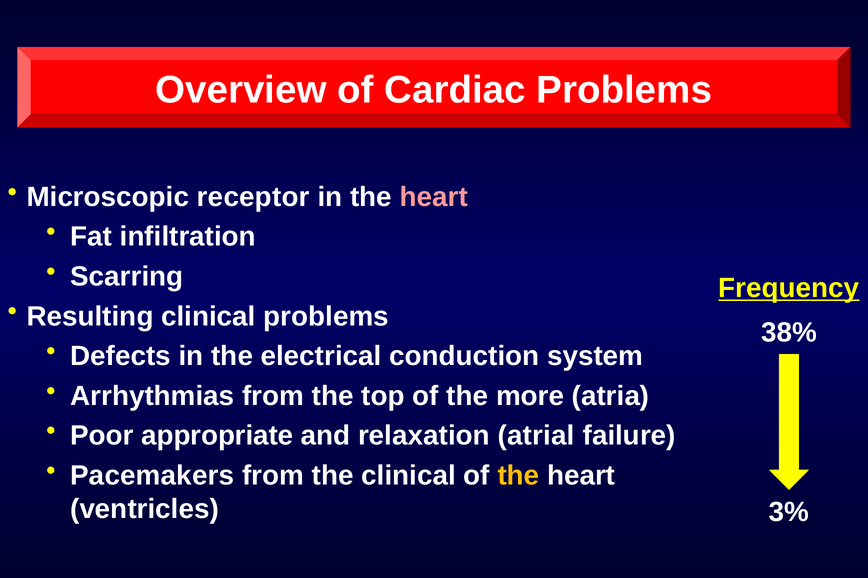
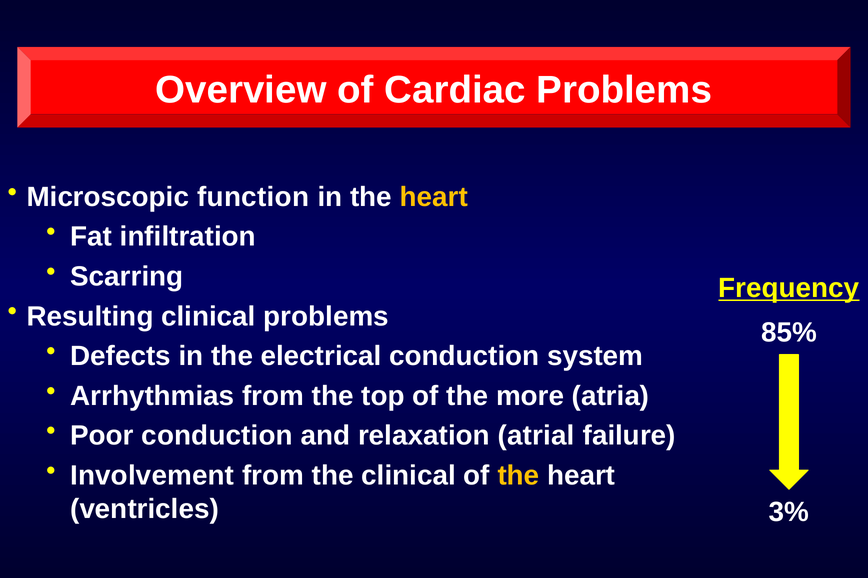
receptor: receptor -> function (253, 197)
heart colour: pink -> yellow (434, 197)
38%: 38% -> 85% (789, 333)
Poor appropriate: appropriate -> conduction (217, 436)
Pacemakers: Pacemakers -> Involvement (152, 476)
